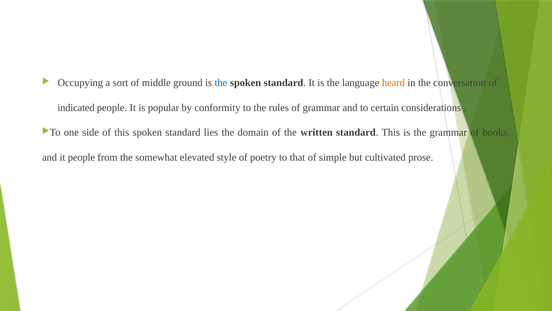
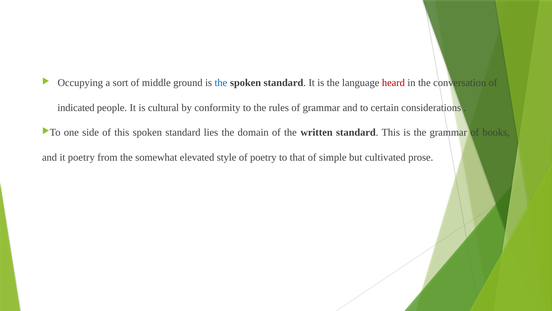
heard colour: orange -> red (393, 83)
popular: popular -> cultural (163, 108)
it people: people -> poetry (81, 157)
